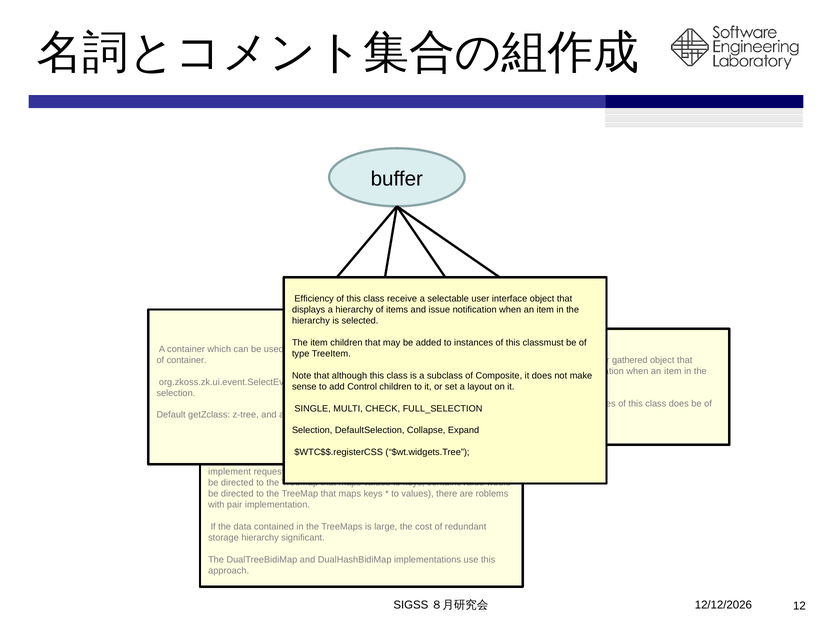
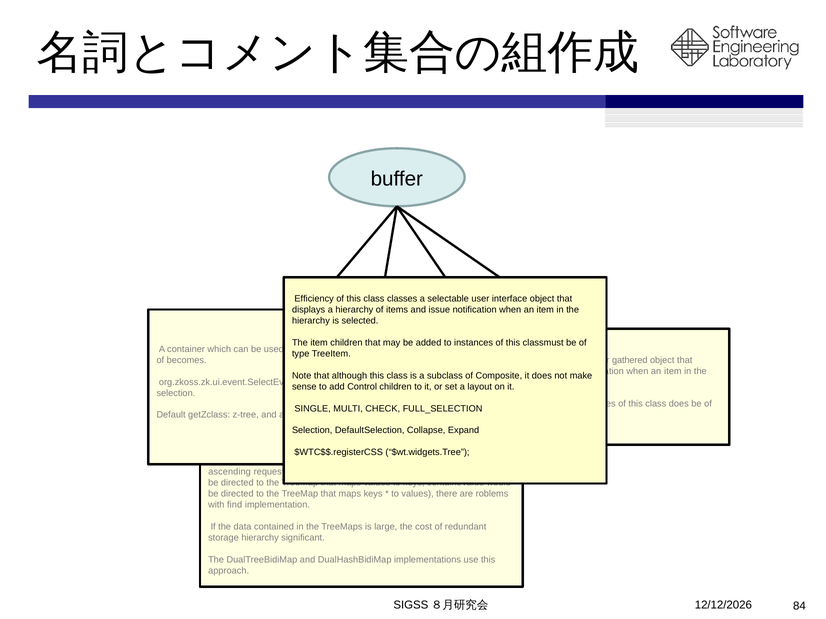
class receive: receive -> classes (402, 299)
of container: container -> becomes (187, 360)
implement: implement -> ascending (230, 472)
with pair: pair -> find (235, 505)
12: 12 -> 84 (799, 607)
